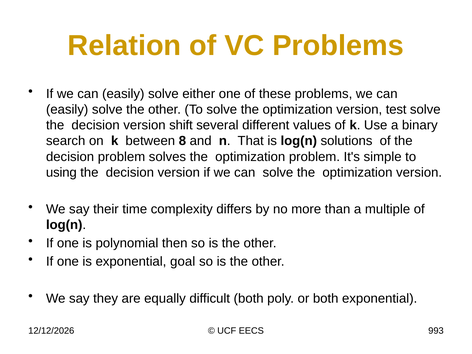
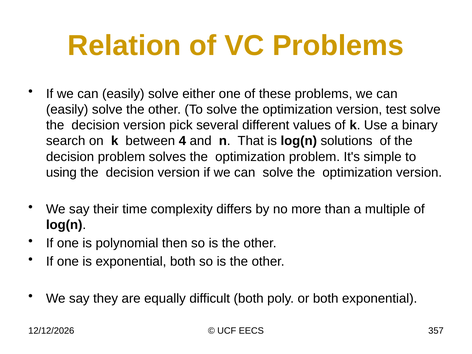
shift: shift -> pick (181, 125)
8: 8 -> 4 (182, 141)
exponential goal: goal -> both (183, 262)
993: 993 -> 357 (436, 331)
